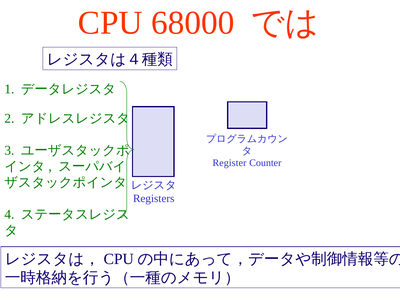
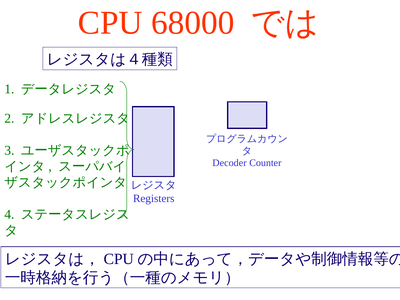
Register: Register -> Decoder (230, 163)
